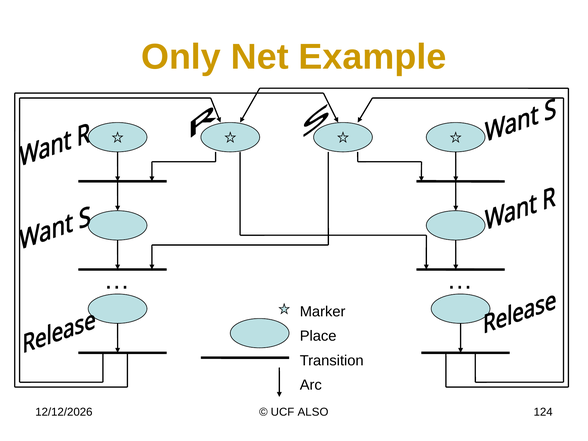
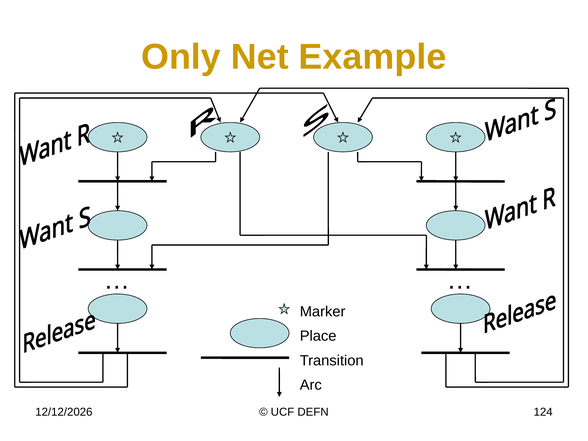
ALSO: ALSO -> DEFN (313, 412)
